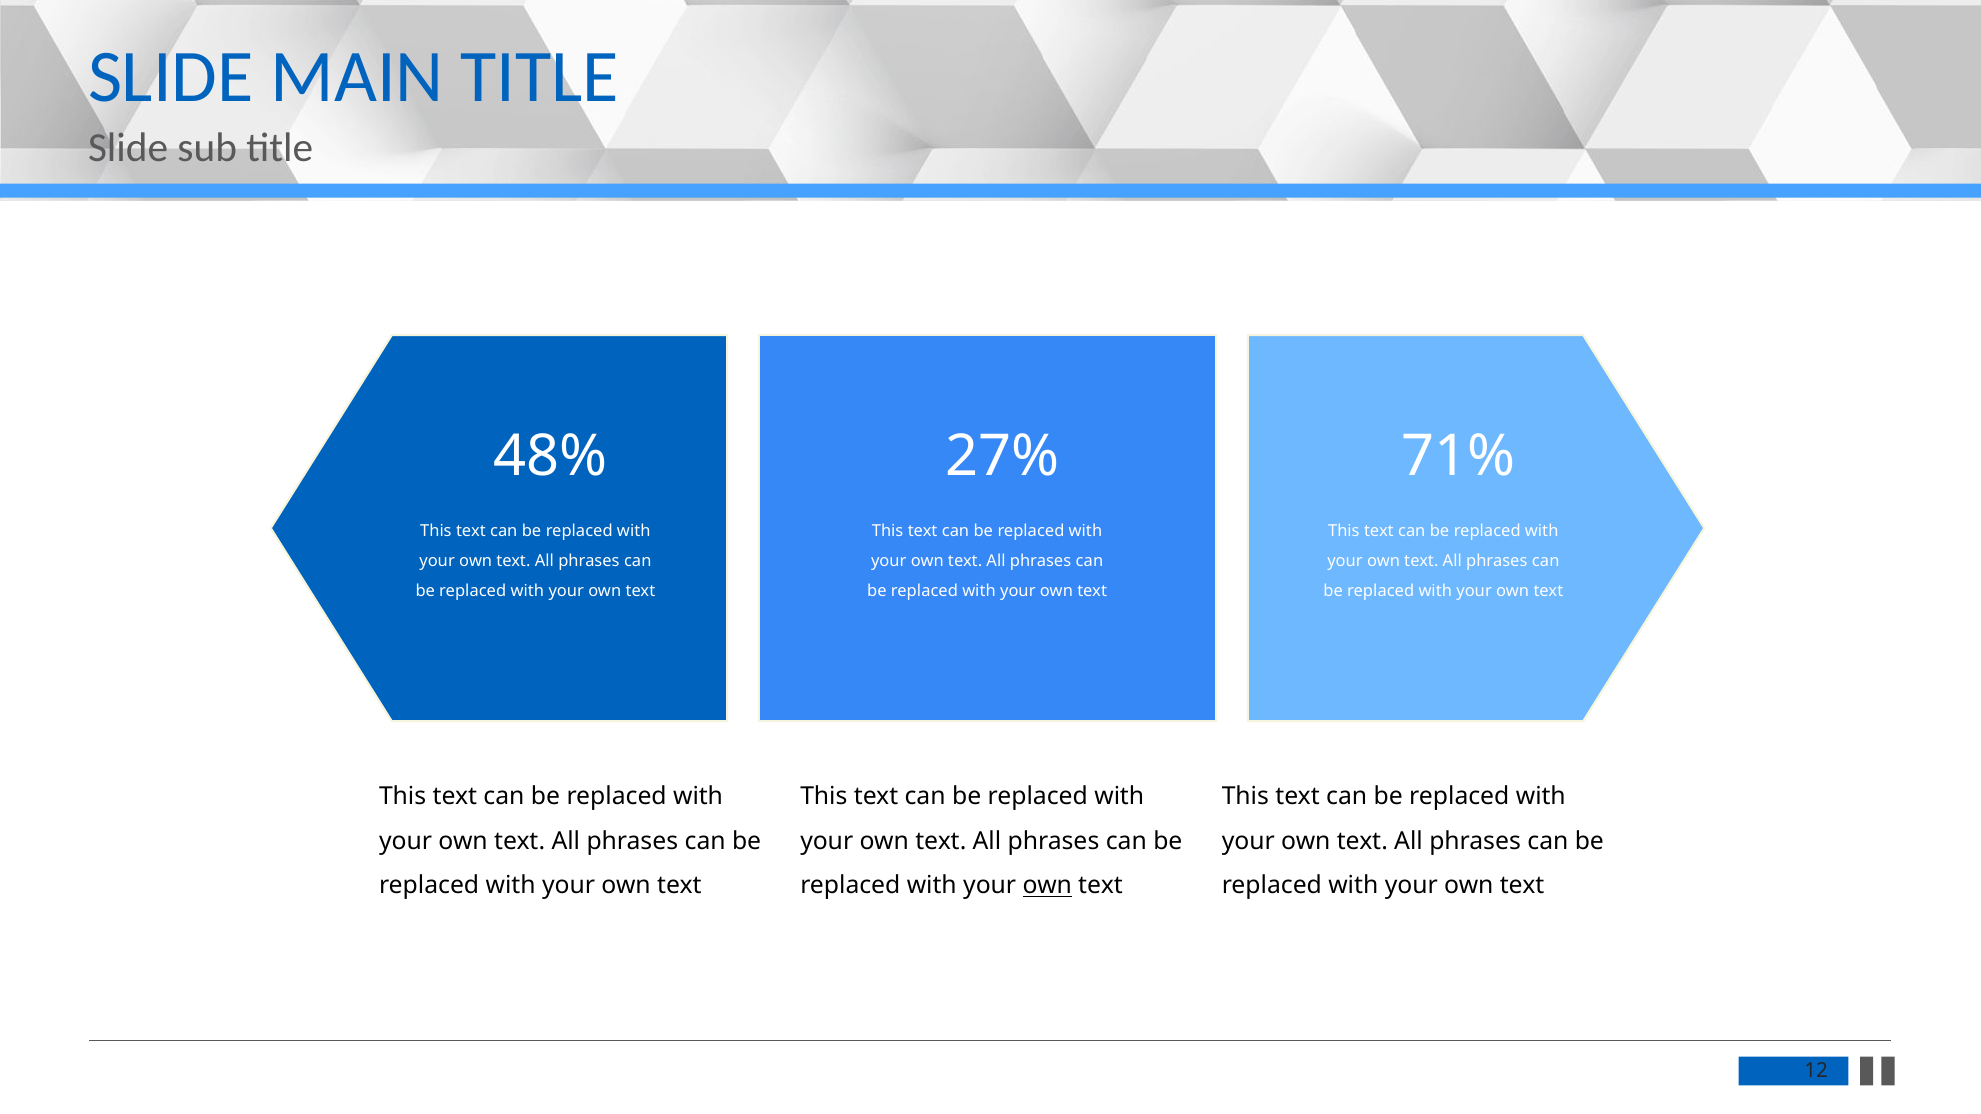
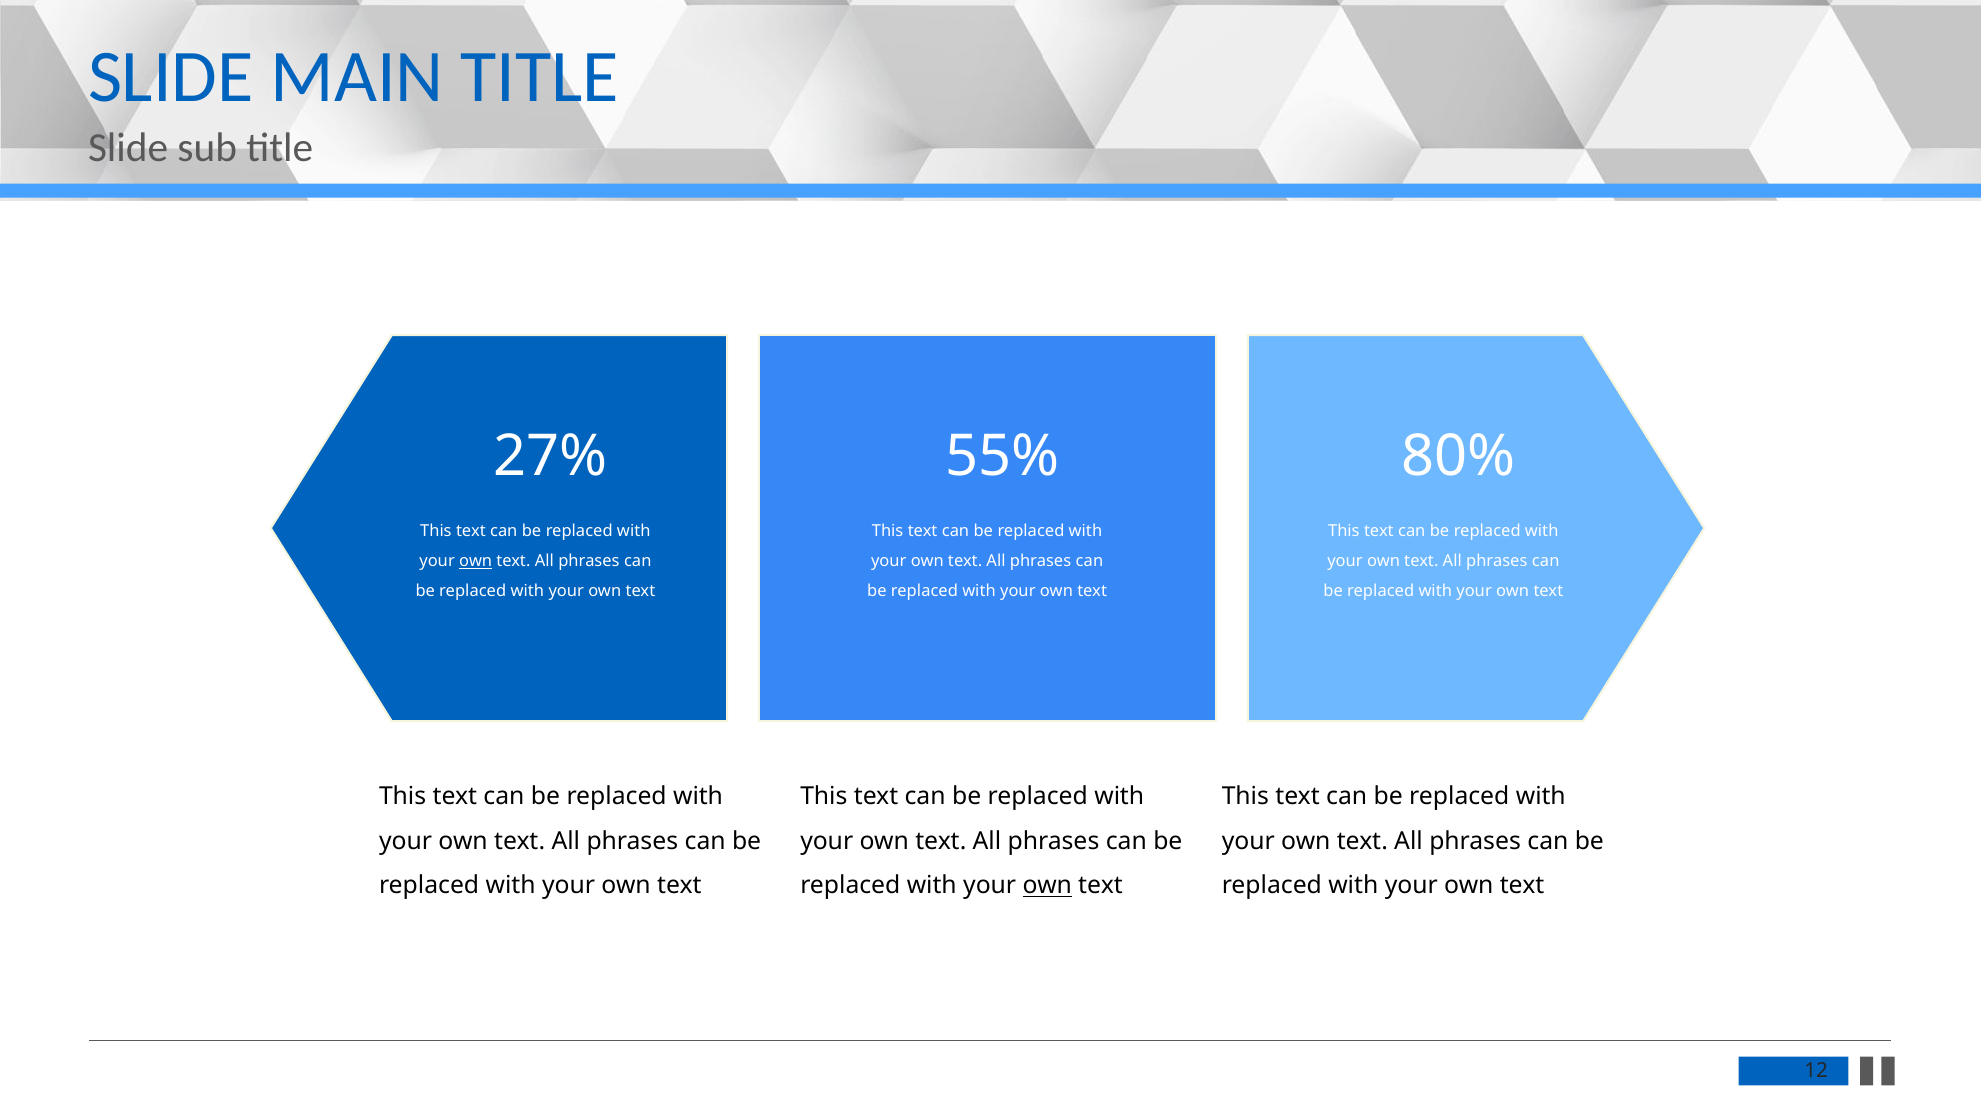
48%: 48% -> 27% (550, 456)
27%: 27% -> 55% (1002, 456)
71%: 71% -> 80% (1459, 456)
own underline: none -> present (476, 561)
